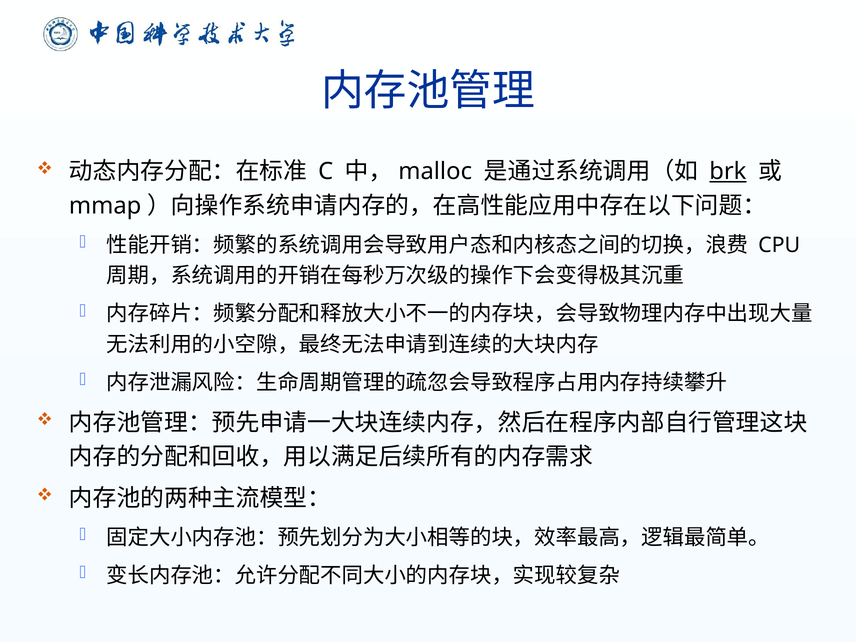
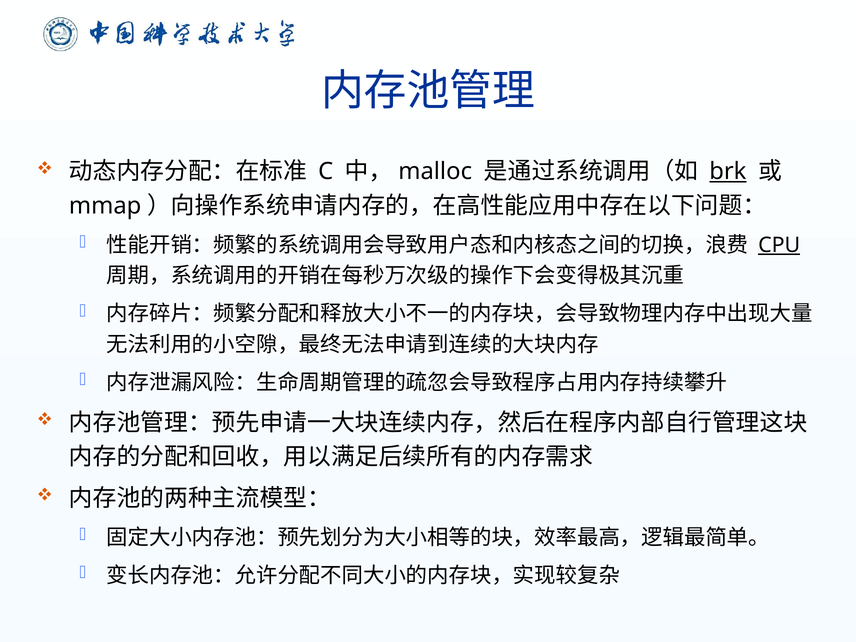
CPU underline: none -> present (779, 245)
